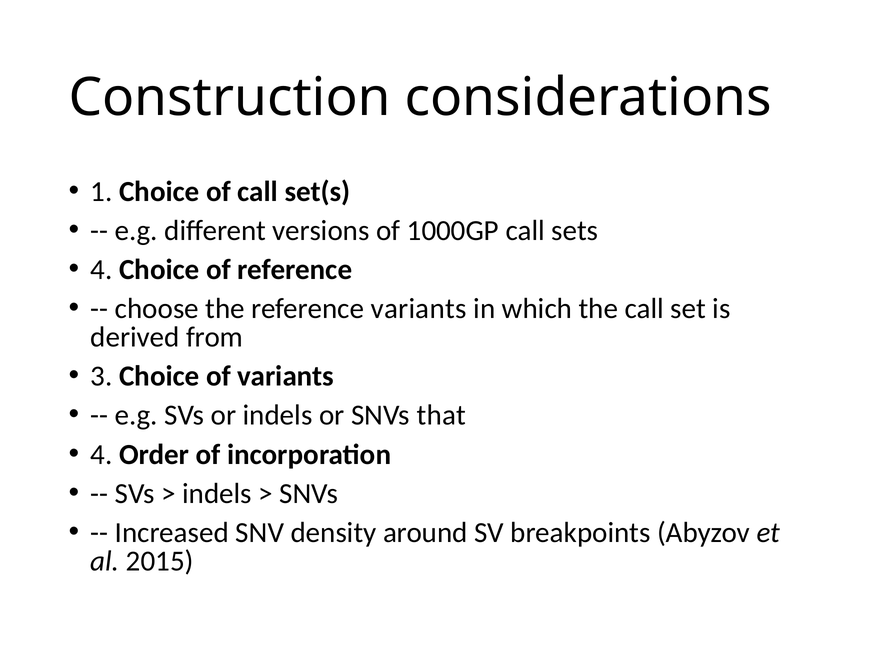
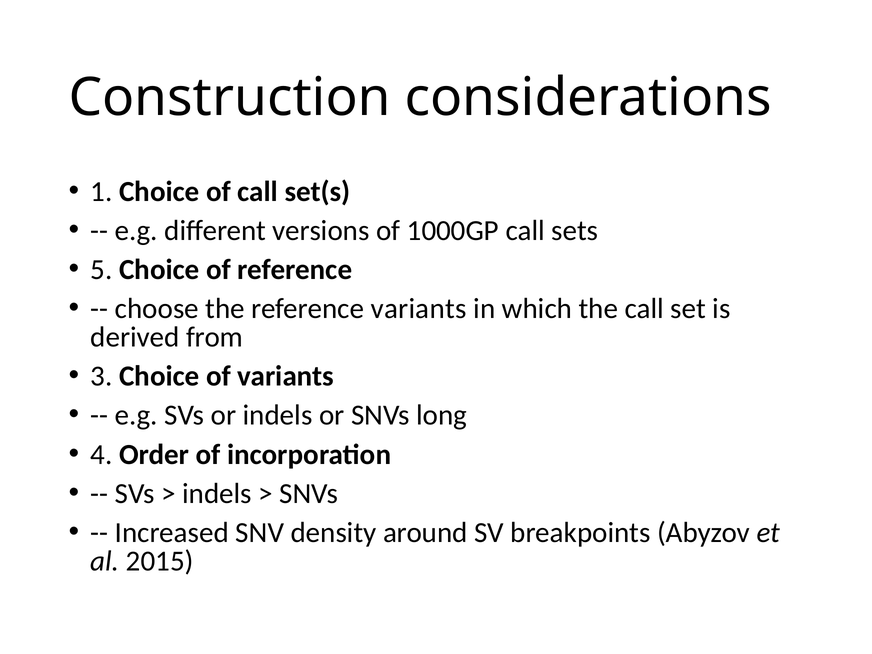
4: 4 -> 5 (101, 270)
that: that -> long (442, 415)
